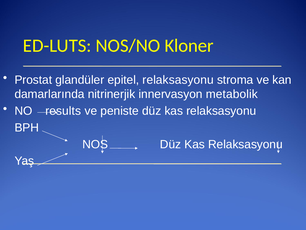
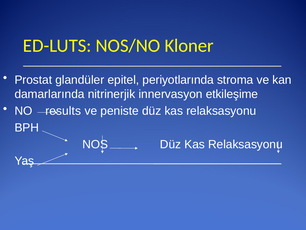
epitel relaksasyonu: relaksasyonu -> periyotlarında (178, 80)
metabolik: metabolik -> etkileşime (232, 94)
